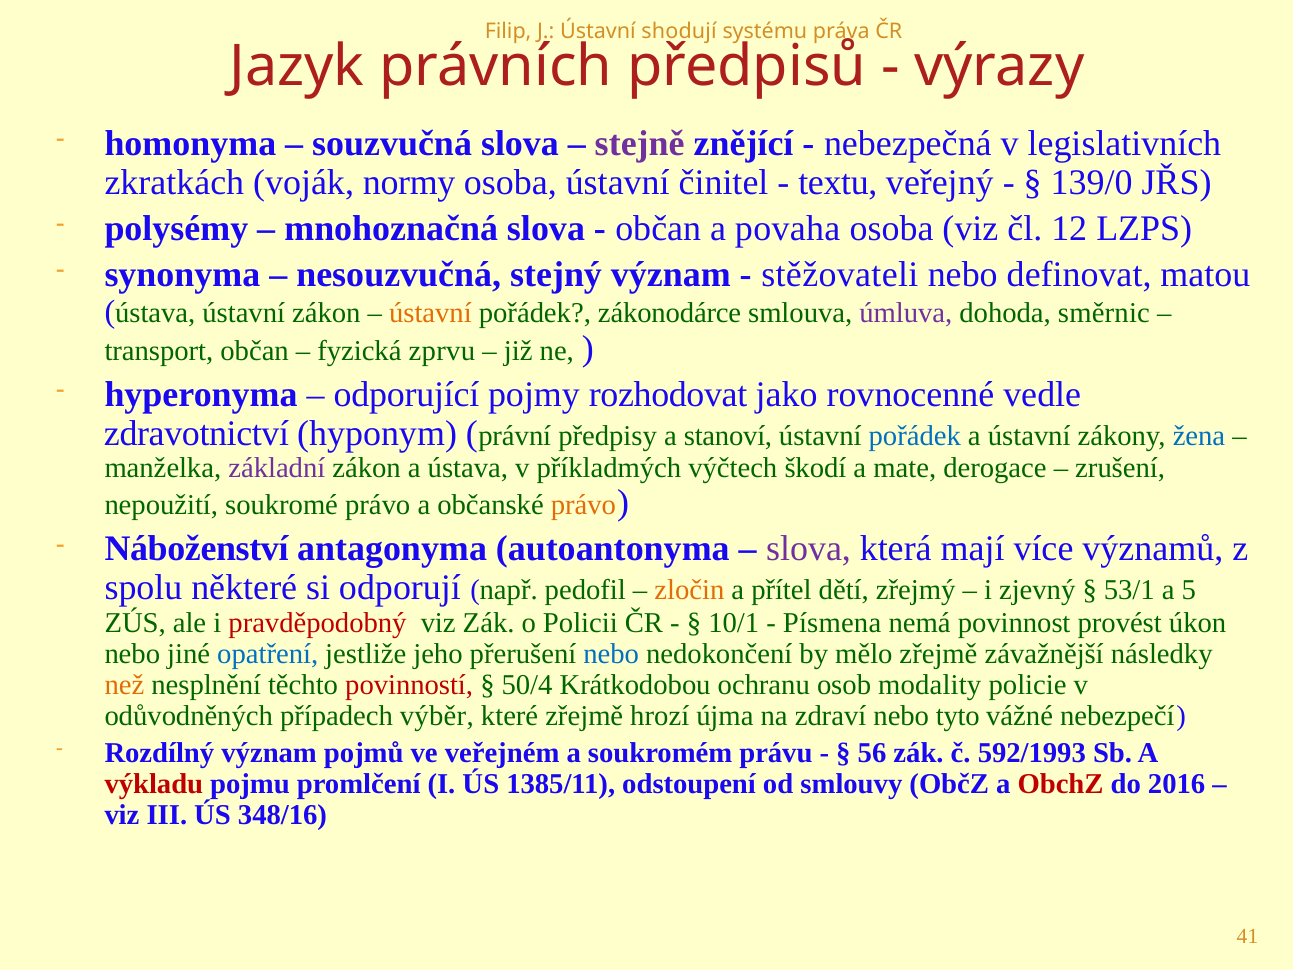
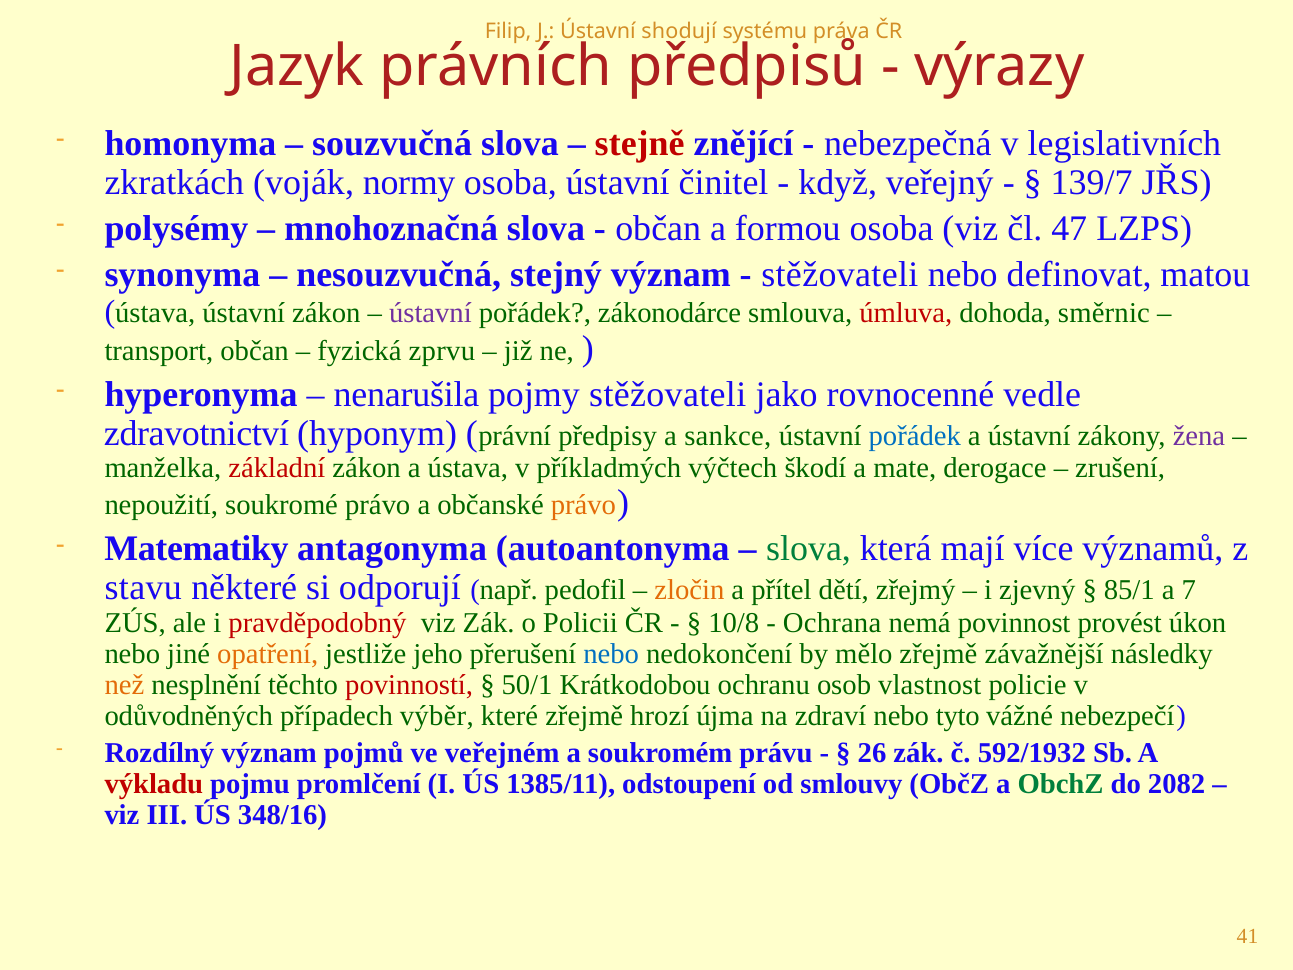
stejně colour: purple -> red (640, 144)
textu: textu -> když (838, 183)
139/0: 139/0 -> 139/7 (1092, 183)
povaha: povaha -> formou (788, 229)
12: 12 -> 47 (1069, 229)
ústavní colour: orange -> purple (430, 313)
úmluva colour: purple -> red (906, 313)
odporující: odporující -> nenarušila (406, 394)
pojmy rozhodovat: rozhodovat -> stěžovateli (668, 394)
stanoví: stanoví -> sankce (728, 436)
žena colour: blue -> purple (1199, 436)
základní colour: purple -> red (277, 468)
Náboženství: Náboženství -> Matematiky (196, 549)
slova colour: purple -> green (809, 549)
spolu: spolu -> stavu (143, 588)
53/1: 53/1 -> 85/1 (1129, 590)
5: 5 -> 7 (1189, 590)
10/1: 10/1 -> 10/8 (734, 623)
Písmena: Písmena -> Ochrana (832, 623)
opatření colour: blue -> orange (268, 654)
50/4: 50/4 -> 50/1 (527, 685)
modality: modality -> vlastnost (930, 685)
56: 56 -> 26 (872, 752)
592/1993: 592/1993 -> 592/1932 (1032, 752)
ObchZ colour: red -> green (1061, 783)
2016: 2016 -> 2082 (1177, 783)
